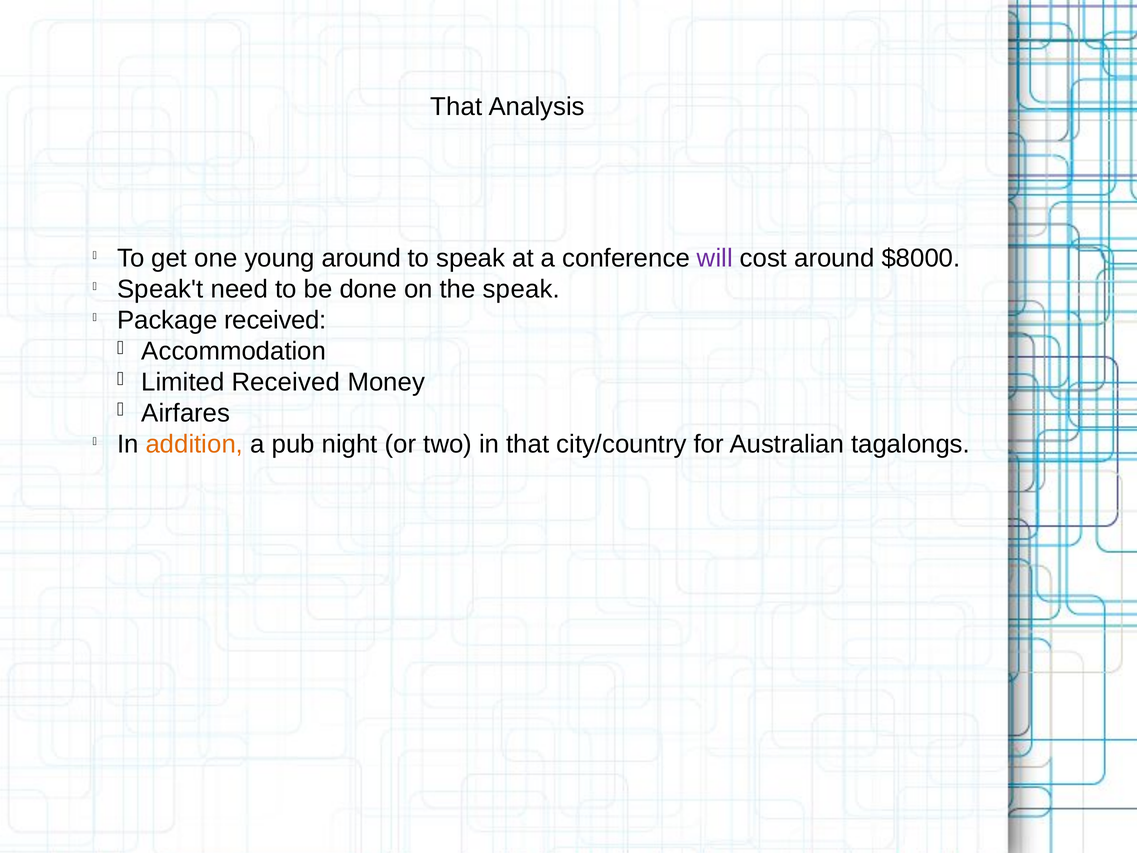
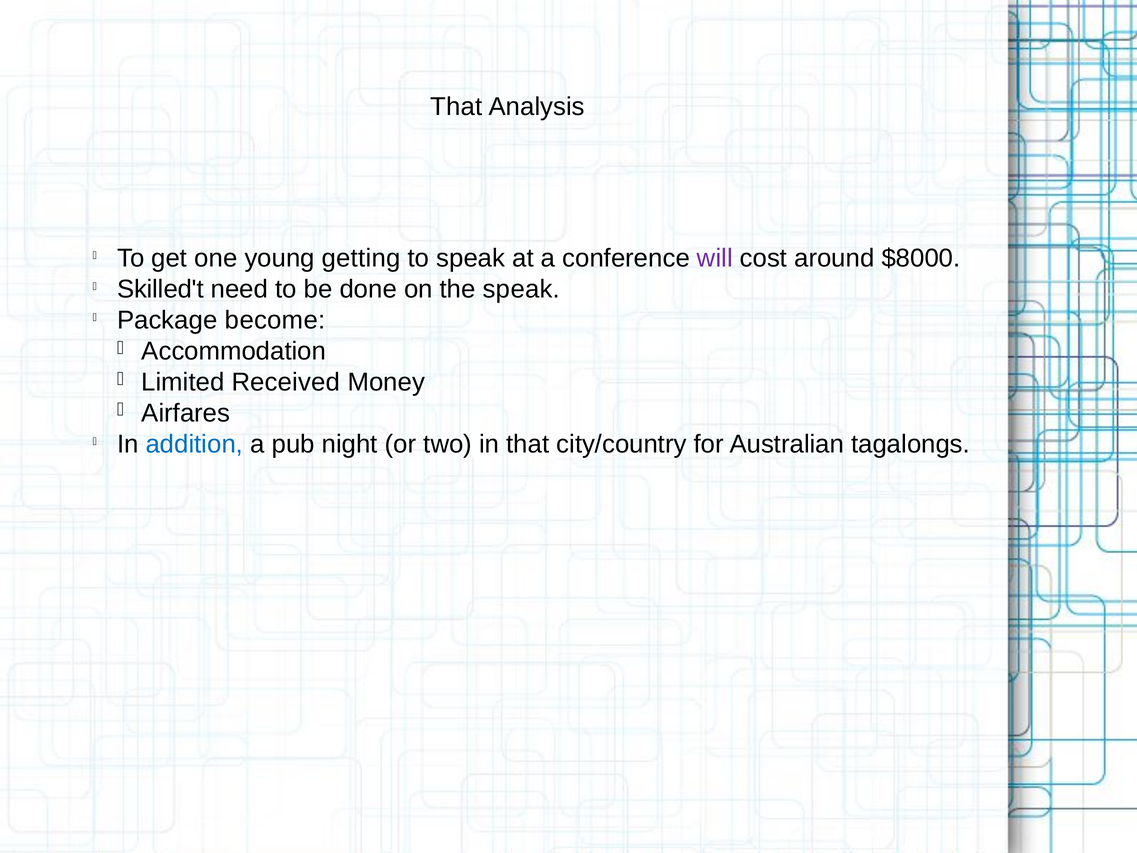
young around: around -> getting (361, 258)
Speak't: Speak't -> Skilled't (160, 289)
Package received: received -> become (275, 320)
addition colour: orange -> blue (194, 444)
